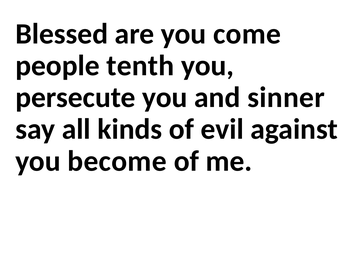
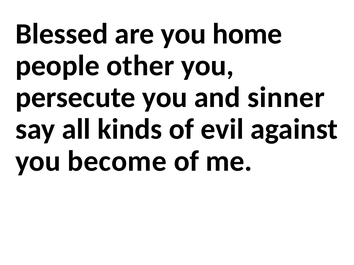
come: come -> home (247, 34)
tenth: tenth -> other (140, 66)
